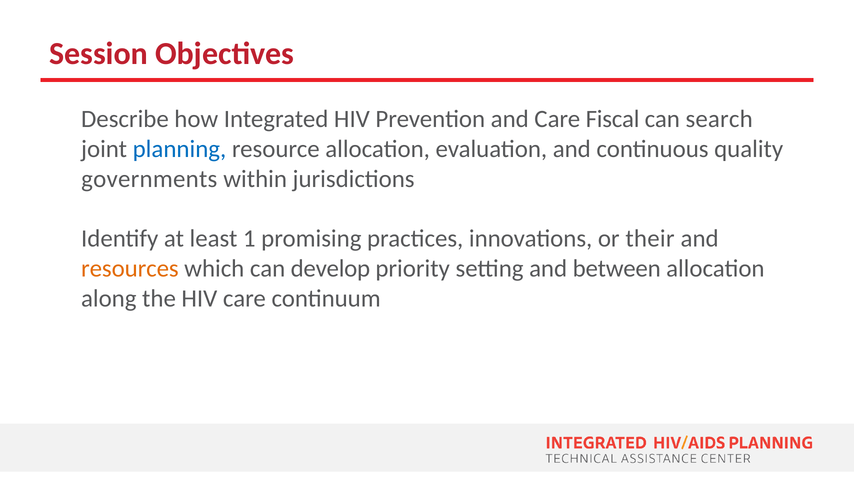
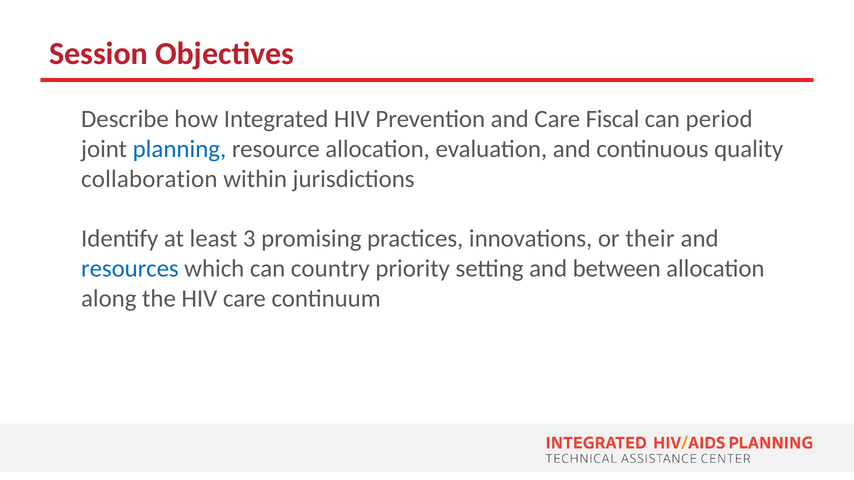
search: search -> period (719, 119)
governments: governments -> collaboration (149, 179)
1: 1 -> 3 (249, 239)
resources colour: orange -> blue (130, 269)
develop: develop -> country (330, 269)
